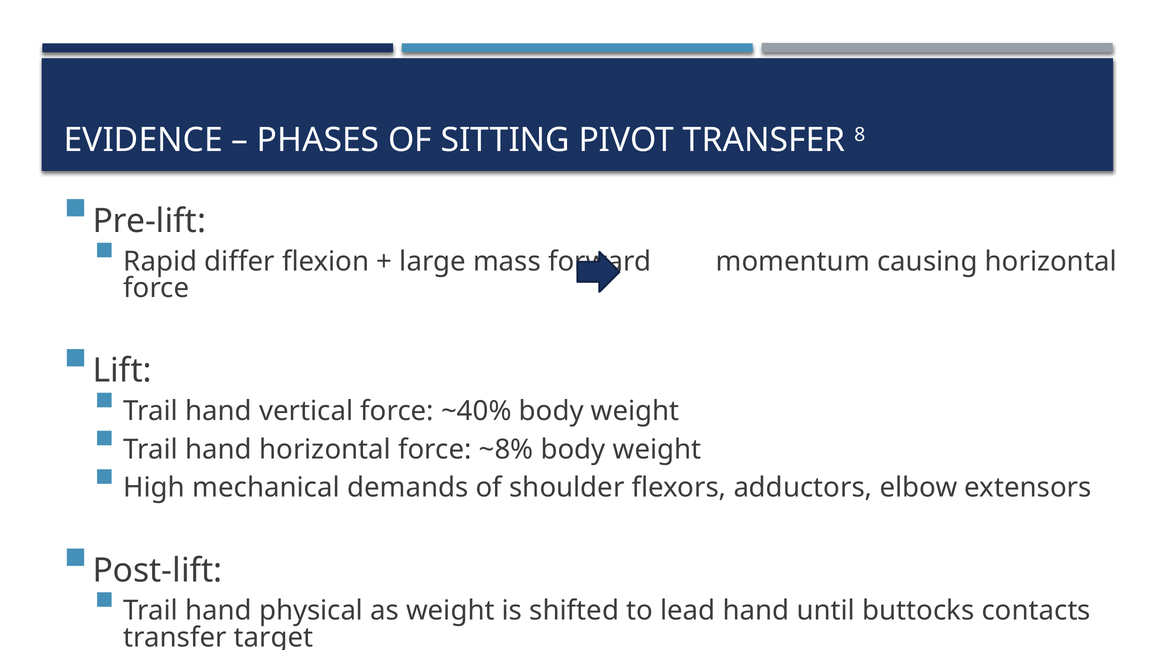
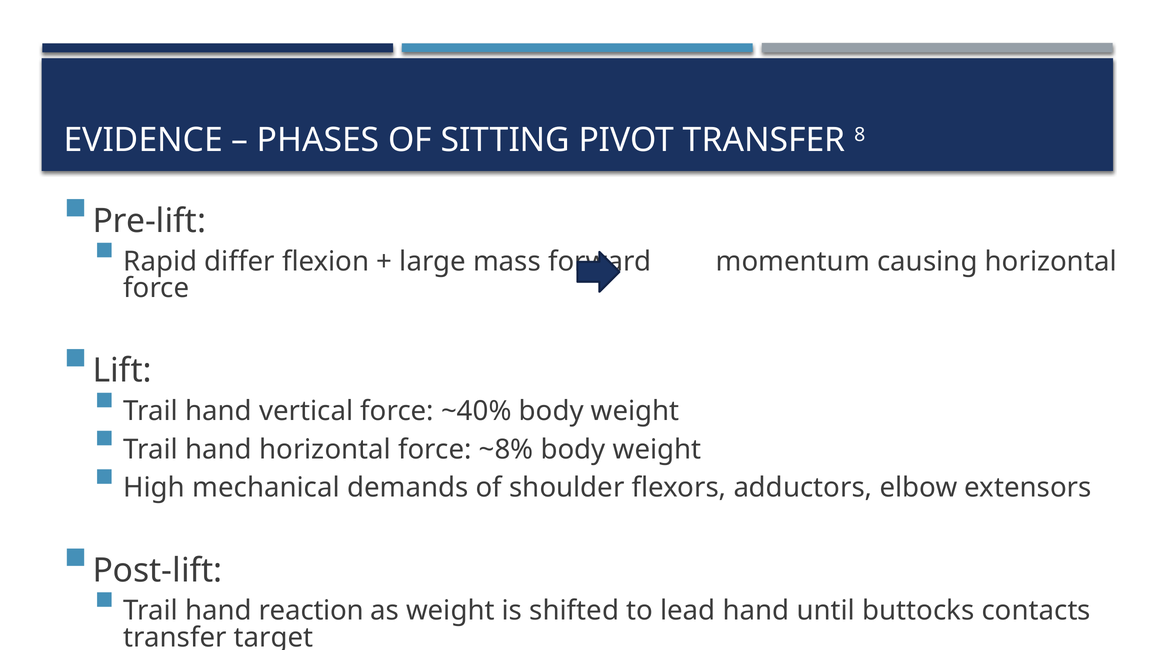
physical: physical -> reaction (311, 611)
